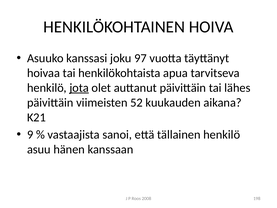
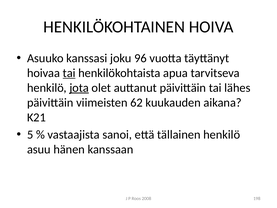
97: 97 -> 96 (140, 58)
tai underline: none -> present (69, 73)
52: 52 -> 62 (137, 102)
9: 9 -> 5 (30, 134)
